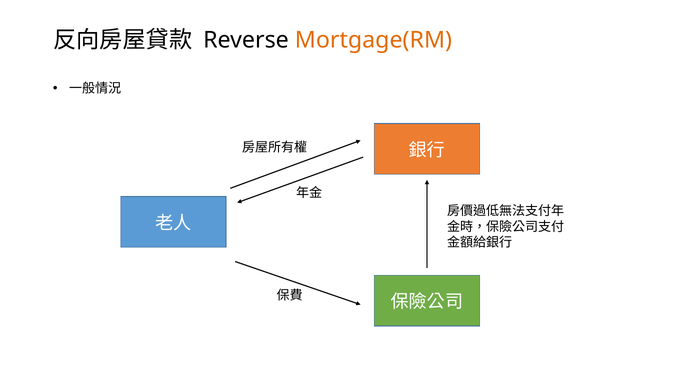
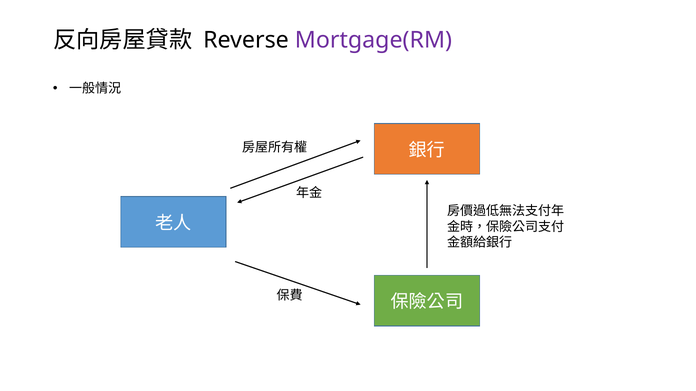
Mortgage(RM colour: orange -> purple (373, 40)
